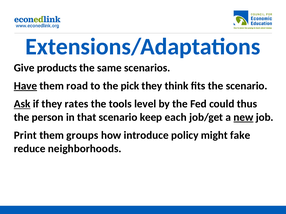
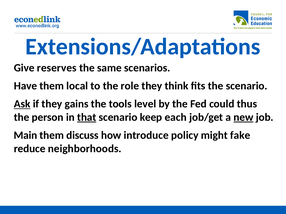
products: products -> reserves (57, 68)
Have underline: present -> none (25, 86)
road: road -> local (77, 86)
pick: pick -> role (130, 86)
rates: rates -> gains (77, 104)
that underline: none -> present (87, 118)
Print: Print -> Main (25, 136)
groups: groups -> discuss (82, 136)
